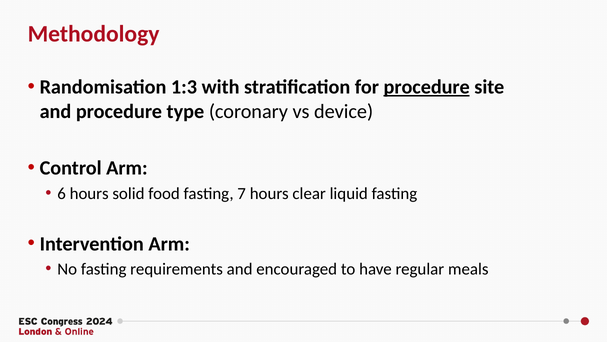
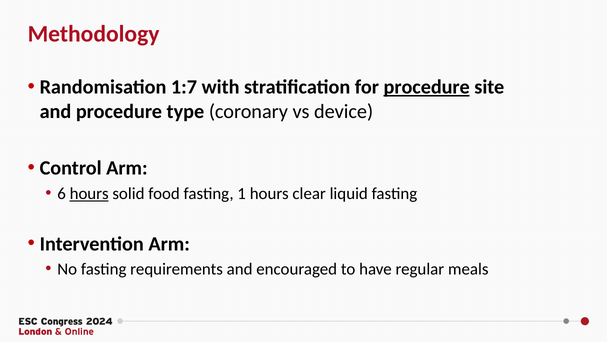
1:3: 1:3 -> 1:7 (184, 87)
hours underline: none -> present (89, 193)
7: 7 -> 1 (242, 193)
